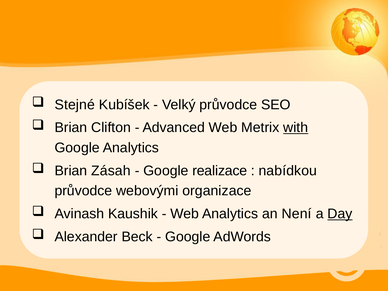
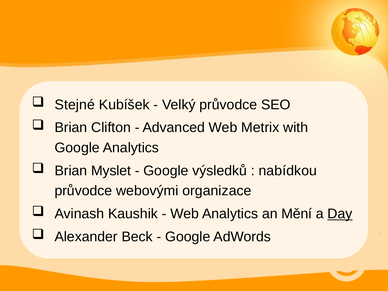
with underline: present -> none (296, 128)
Zásah: Zásah -> Myslet (111, 171)
realizace: realizace -> výsledků (220, 171)
Není: Není -> Mění (297, 214)
